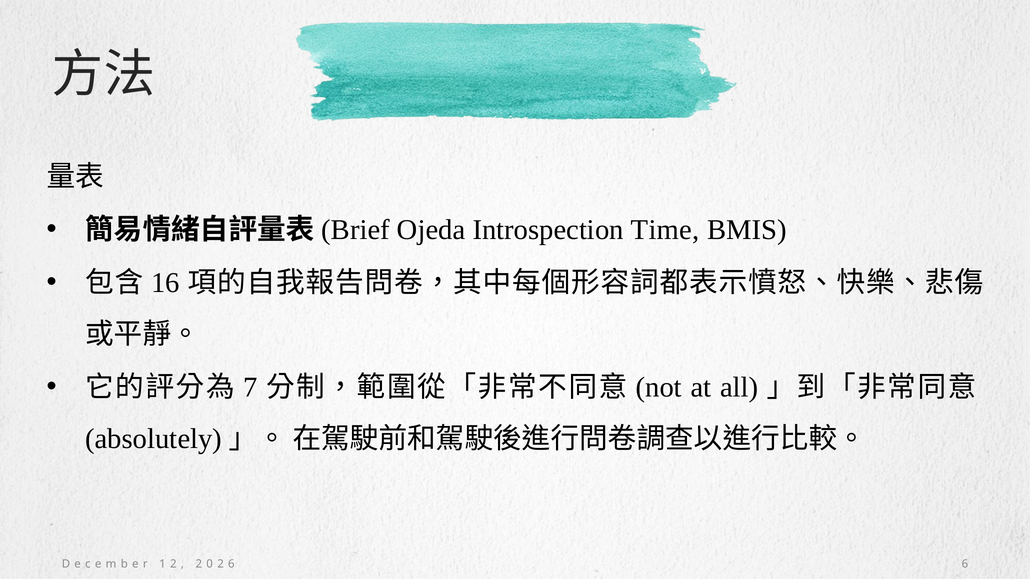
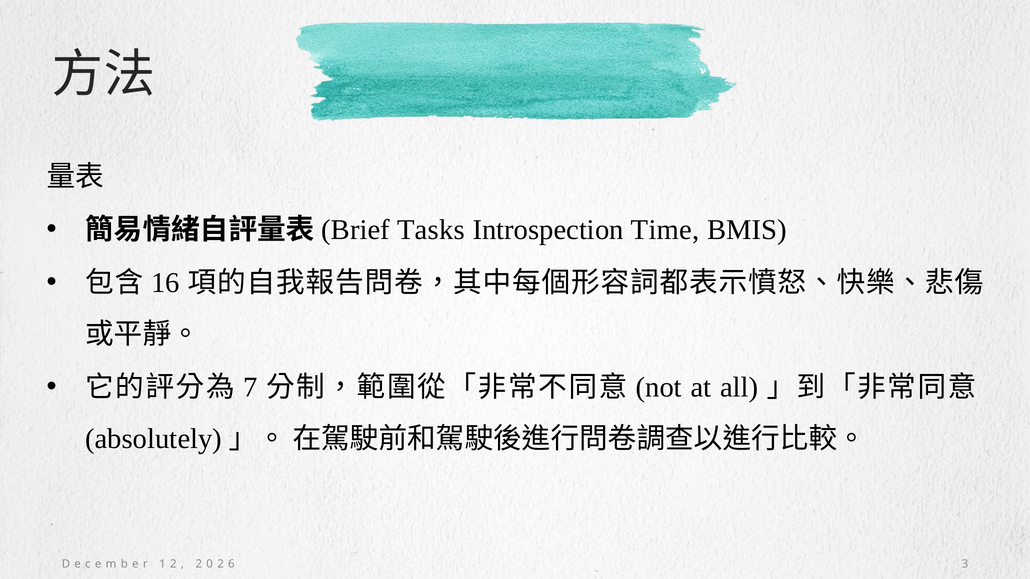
Ojeda: Ojeda -> Tasks (431, 230)
6: 6 -> 3 (965, 564)
